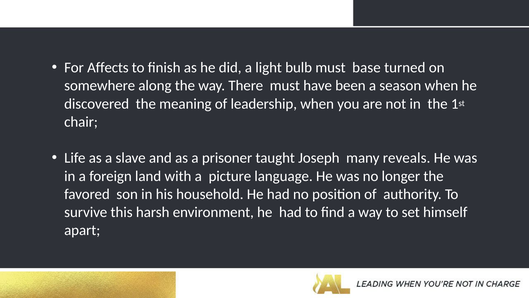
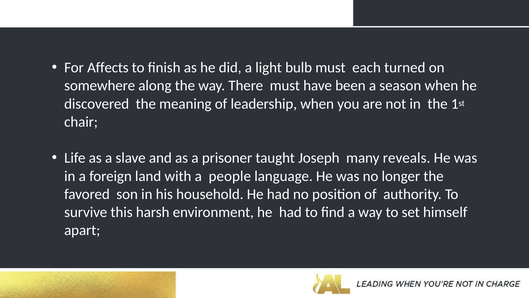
base: base -> each (367, 68)
picture: picture -> people (230, 176)
